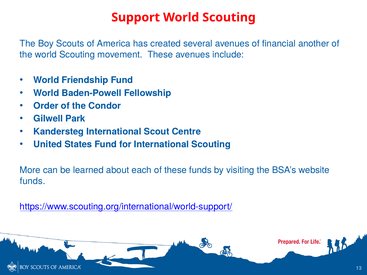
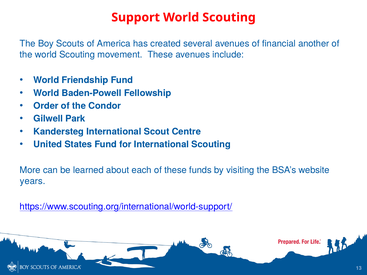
funds: funds -> years (33, 181)
